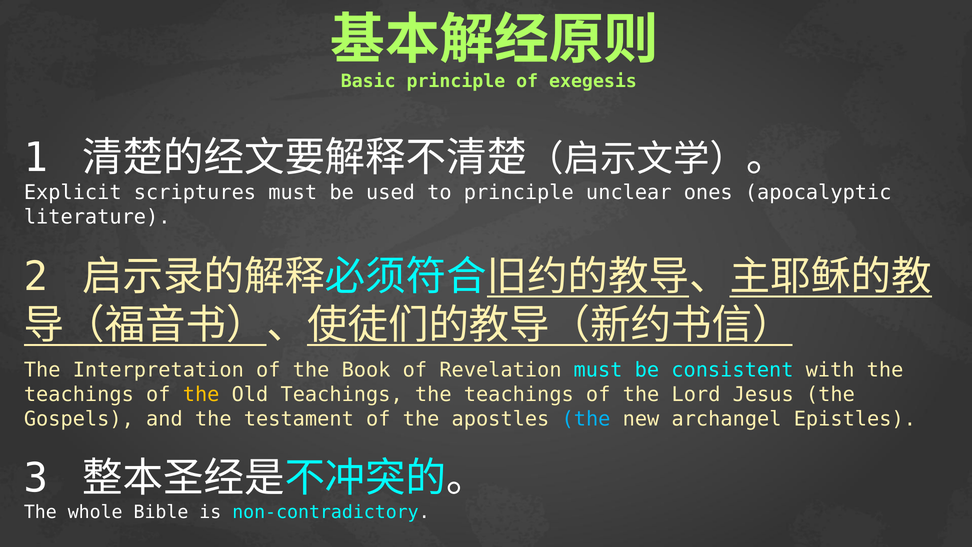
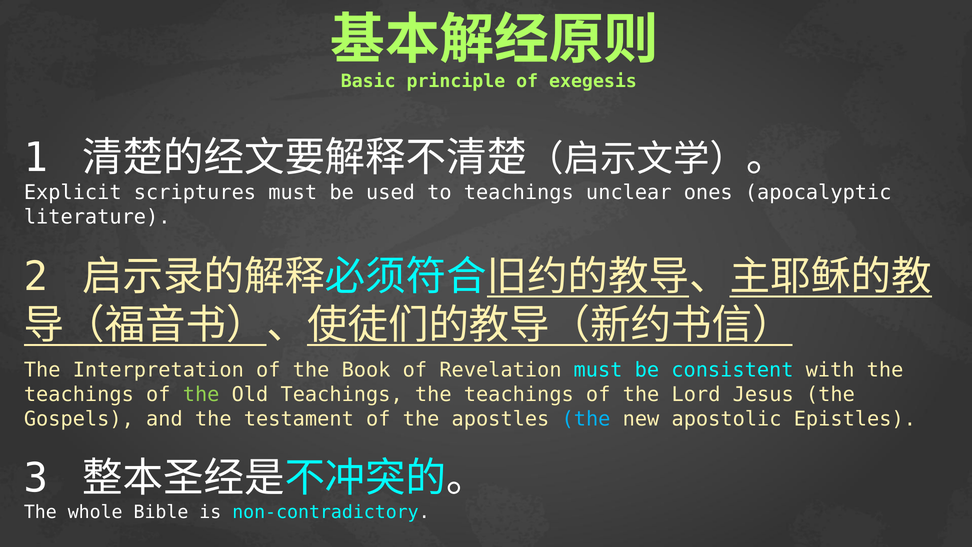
to principle: principle -> teachings (519, 193)
the colour: yellow -> light green (201, 394)
archangel: archangel -> apostolic (727, 419)
